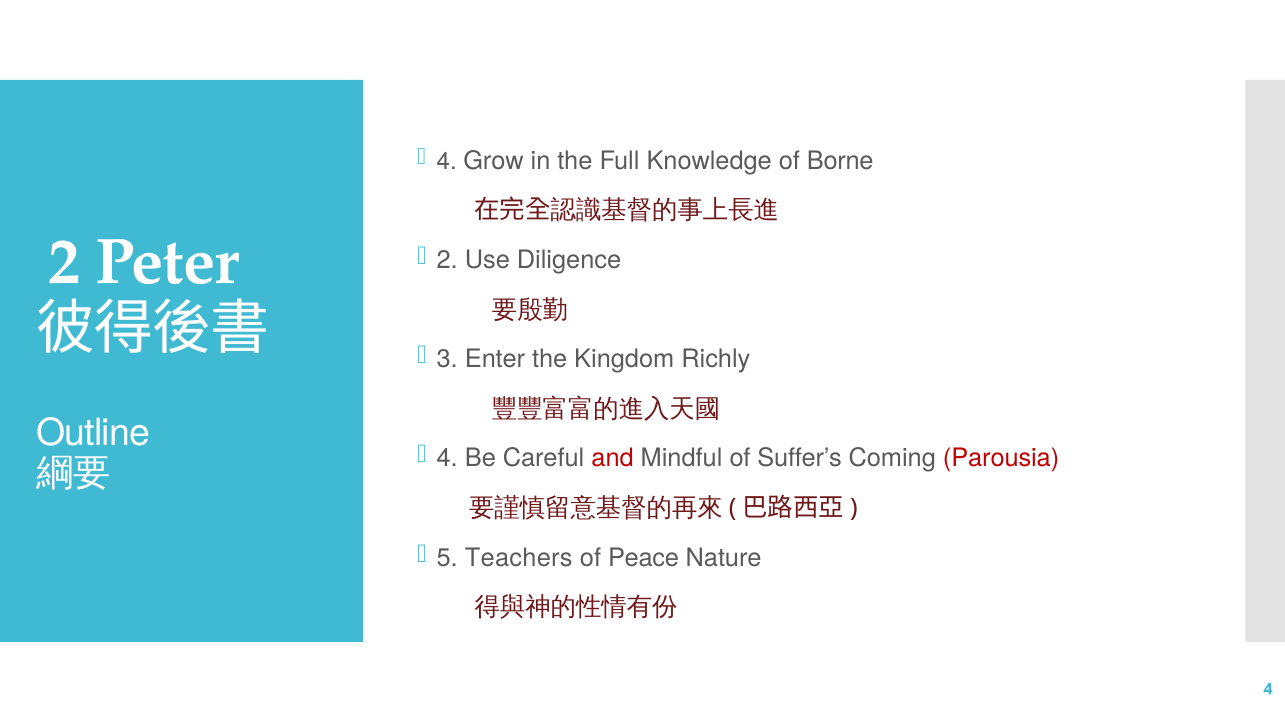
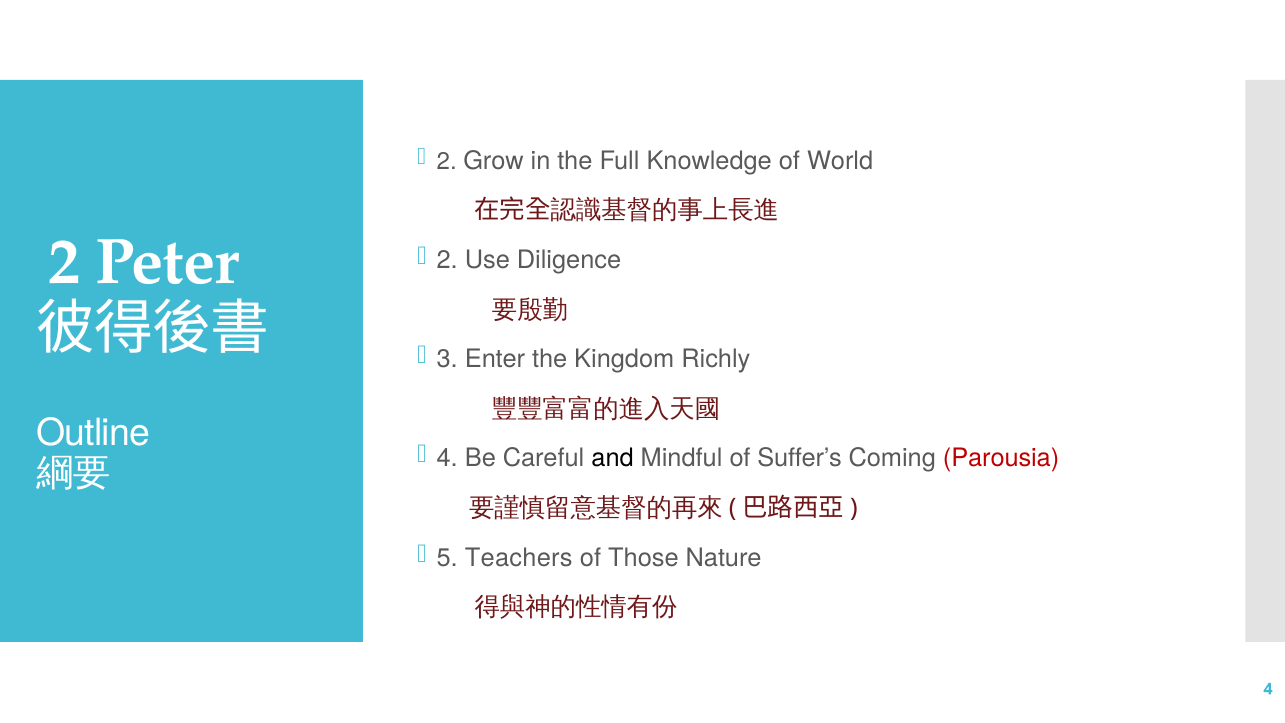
4: 4 -> 2 (447, 161)
Borne: Borne -> World (840, 161)
and colour: red -> black (613, 458)
Peace: Peace -> Those (643, 558)
